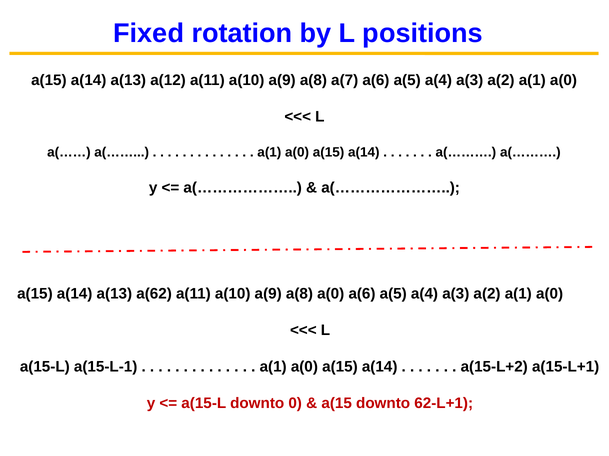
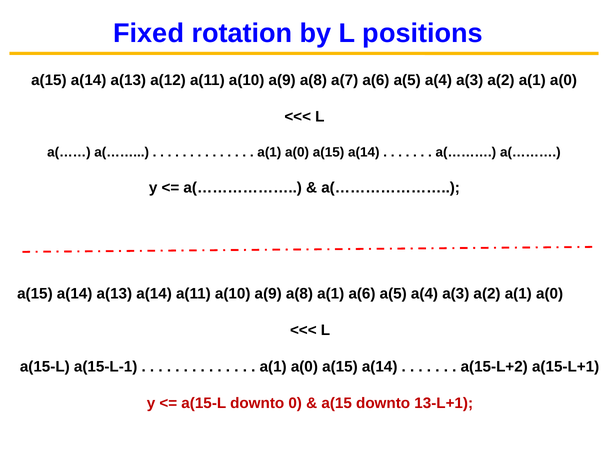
a(13 a(62: a(62 -> a(14 (154, 294)
a(8 a(0: a(0 -> a(1 (331, 294)
62-L+1: 62-L+1 -> 13-L+1 (444, 404)
